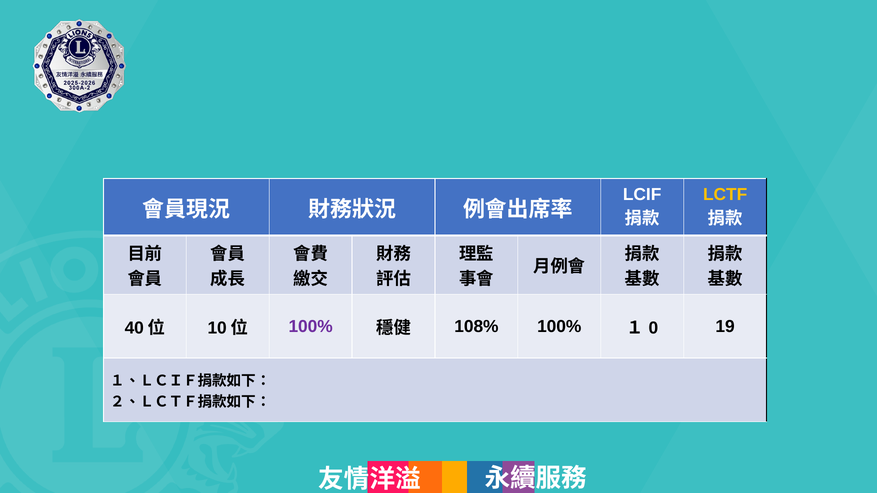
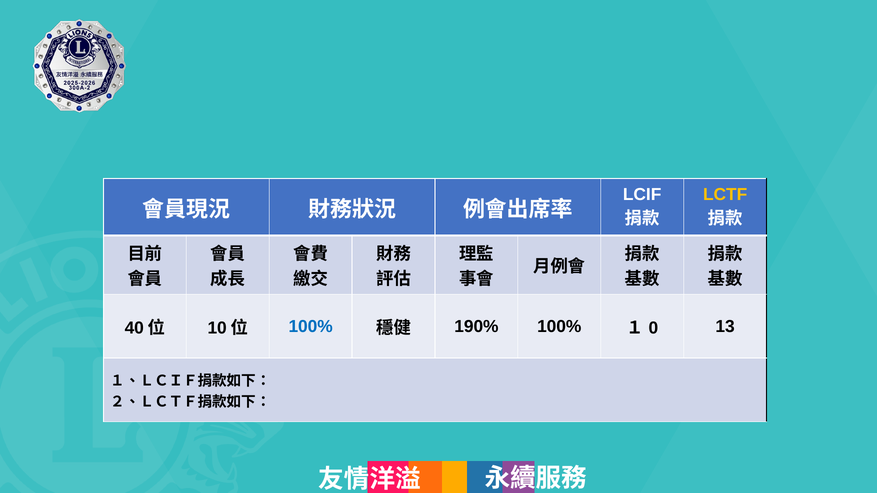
100% colour: purple -> blue (311, 327)
108%: 108% -> 190% (476, 327)
19: 19 -> 13 (725, 327)
